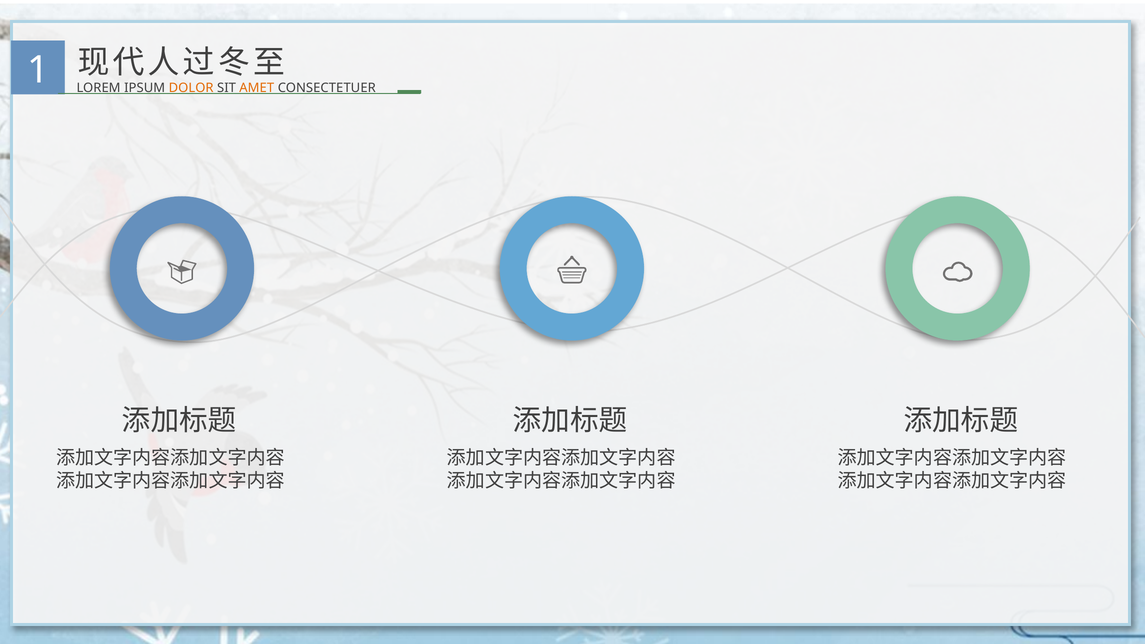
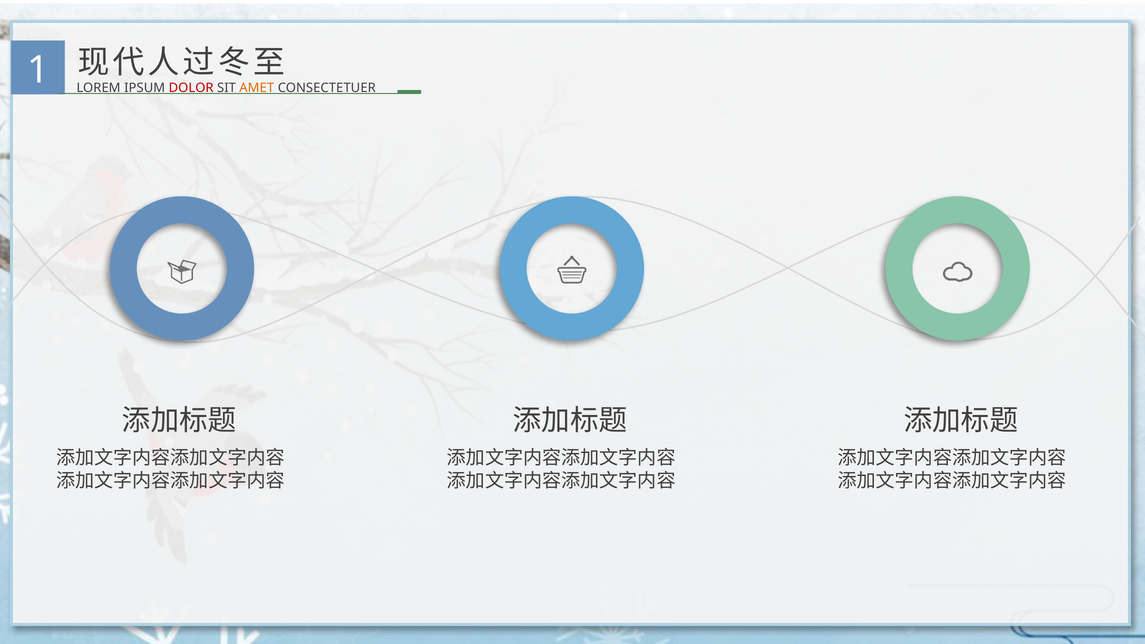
DOLOR colour: orange -> red (191, 88)
